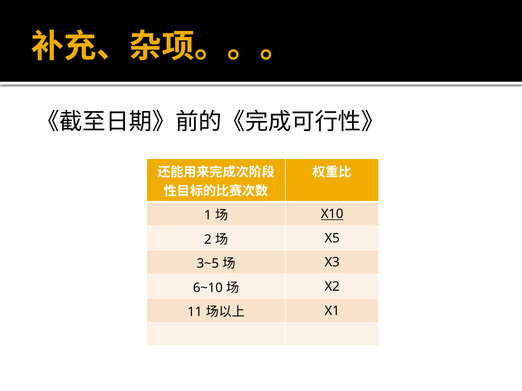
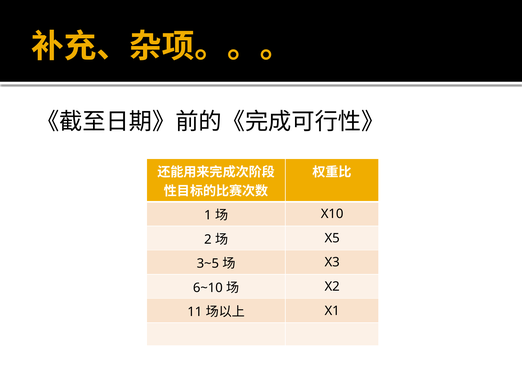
X10 underline: present -> none (332, 214)
